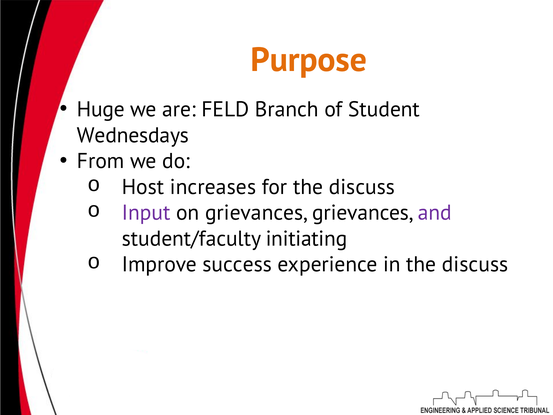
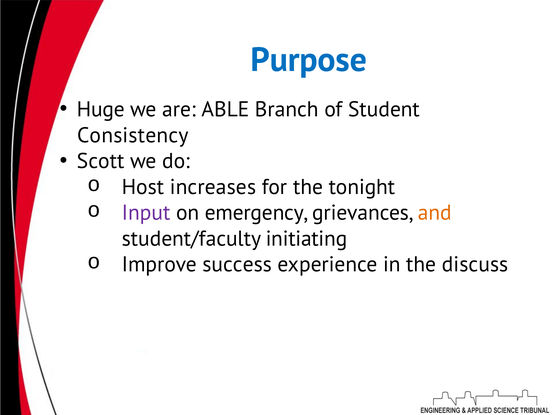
Purpose colour: orange -> blue (309, 60)
FELD: FELD -> ABLE (225, 109)
Wednesdays: Wednesdays -> Consistency (133, 135)
From: From -> Scott (101, 161)
for the discuss: discuss -> tonight (362, 187)
on grievances: grievances -> emergency (257, 213)
and colour: purple -> orange (435, 213)
